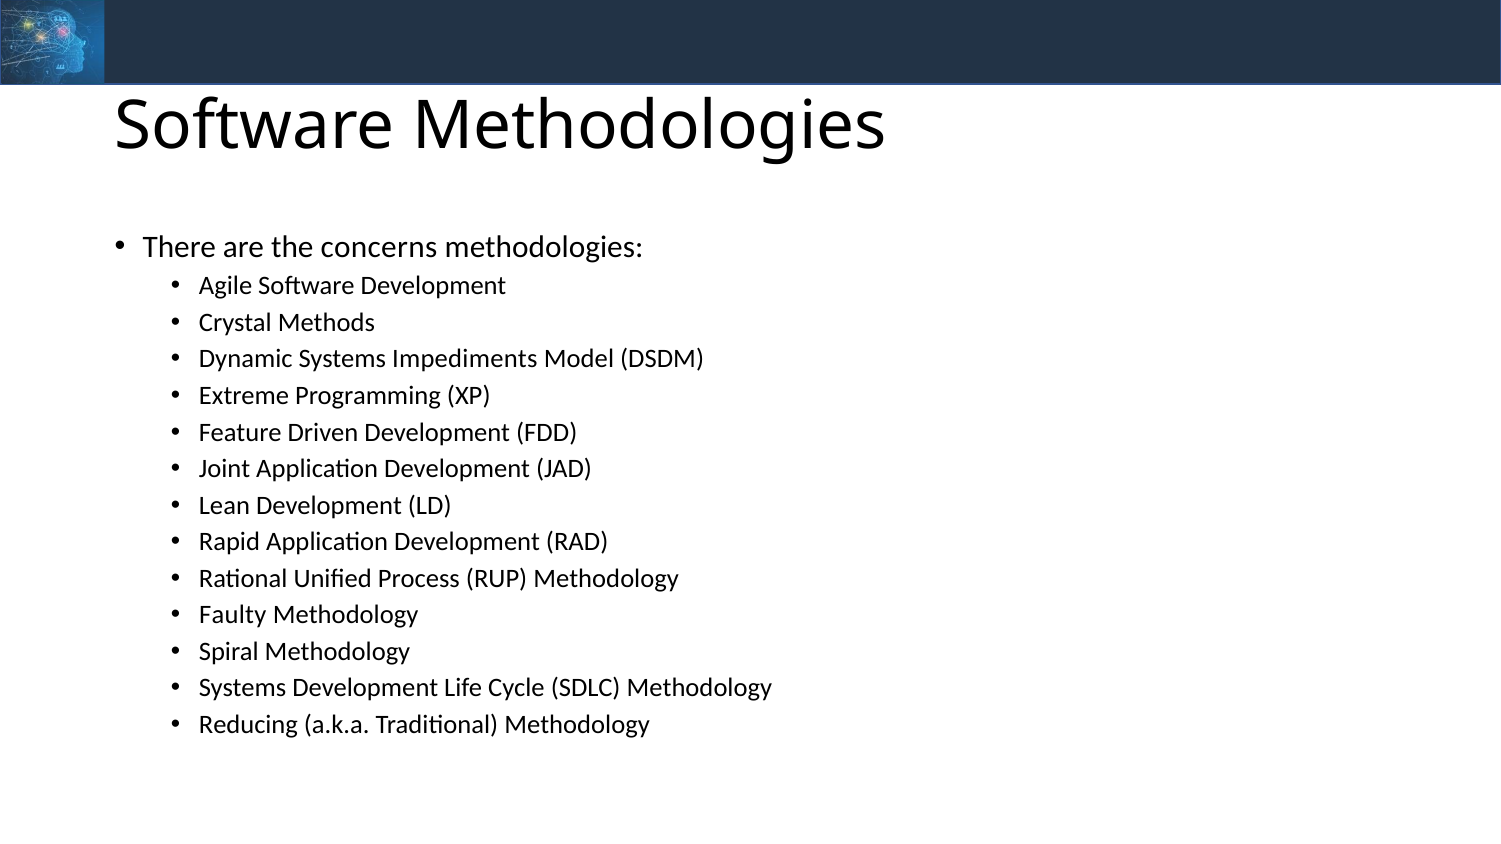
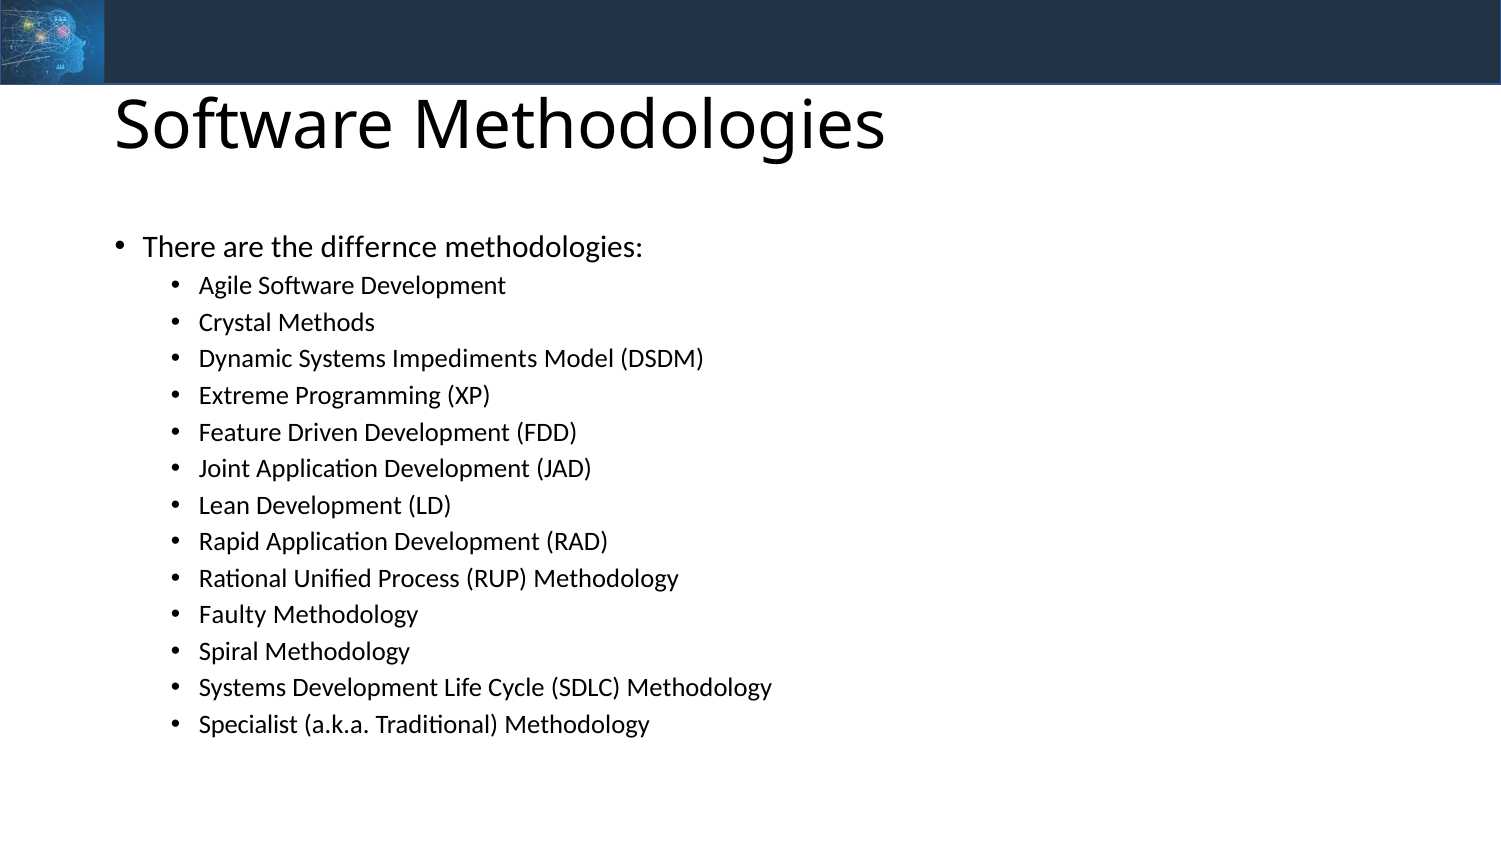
concerns: concerns -> differnce (379, 247)
Reducing: Reducing -> Specialist (248, 725)
